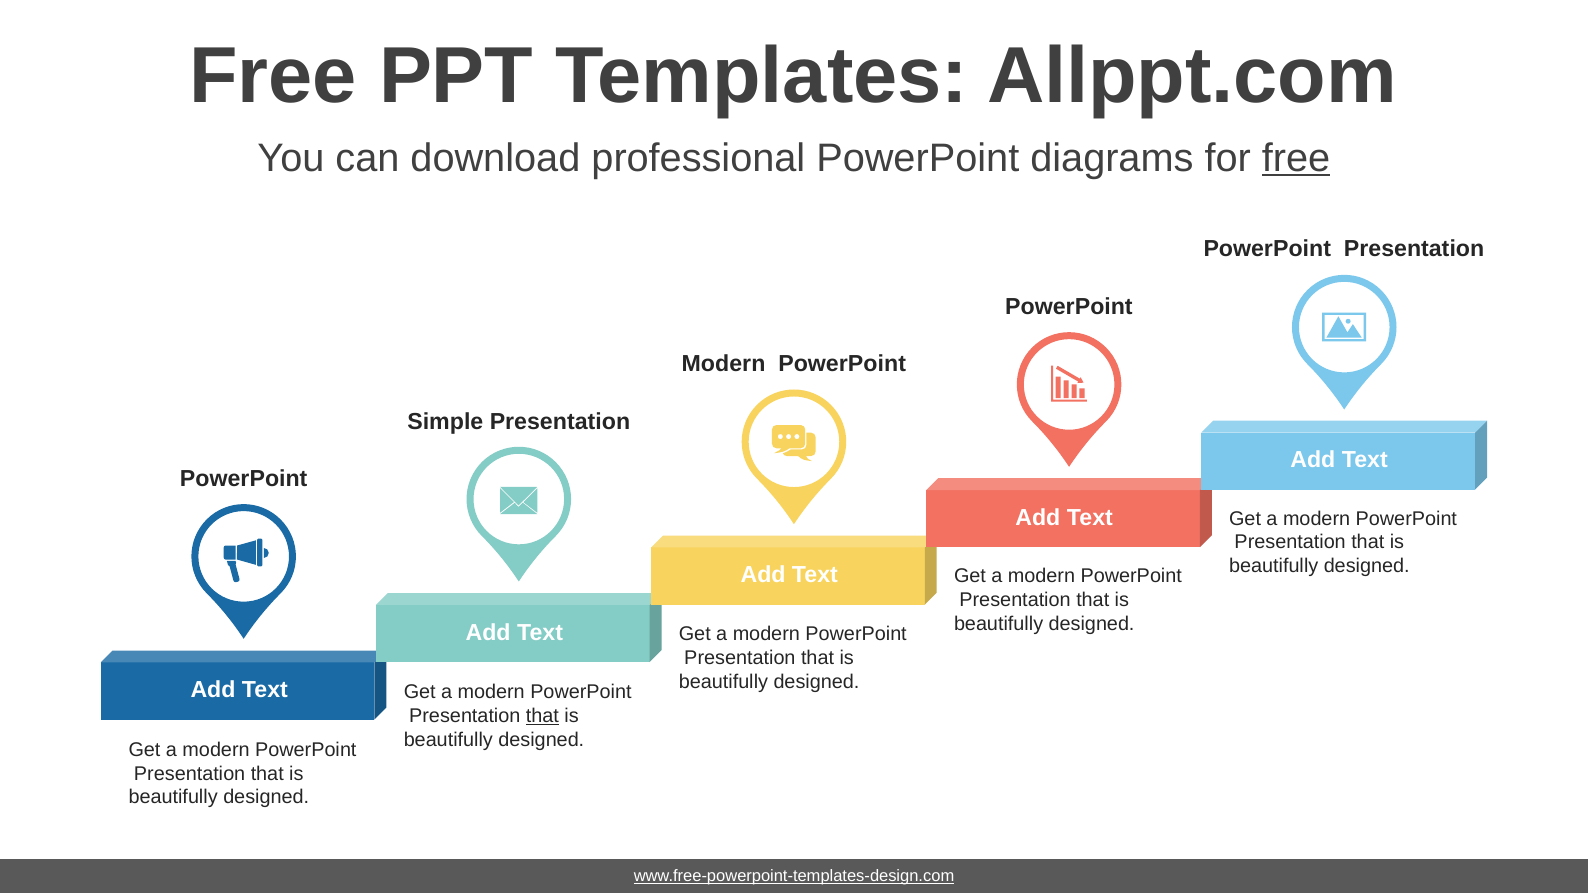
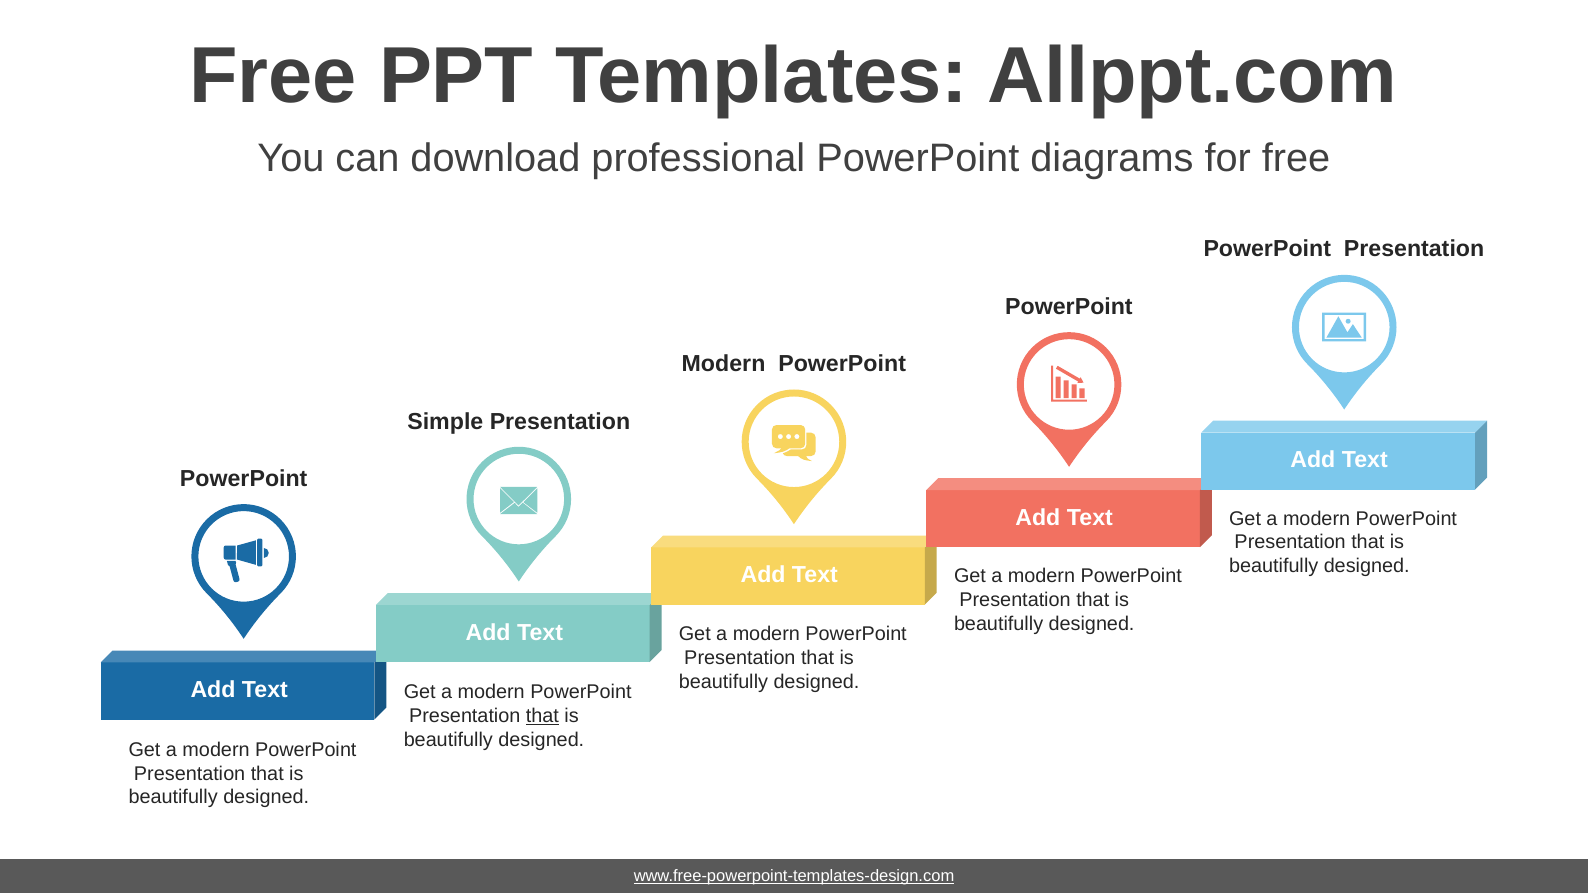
free underline: present -> none (1296, 158)
